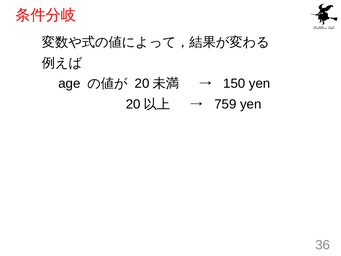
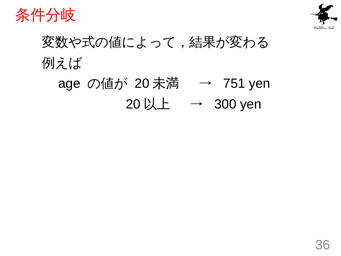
150: 150 -> 751 (234, 83)
759: 759 -> 300 (225, 104)
